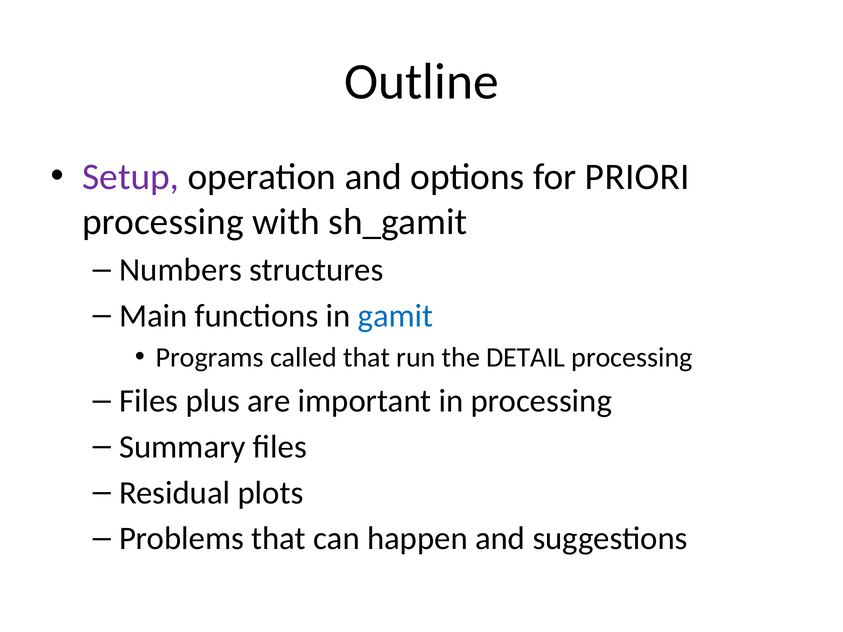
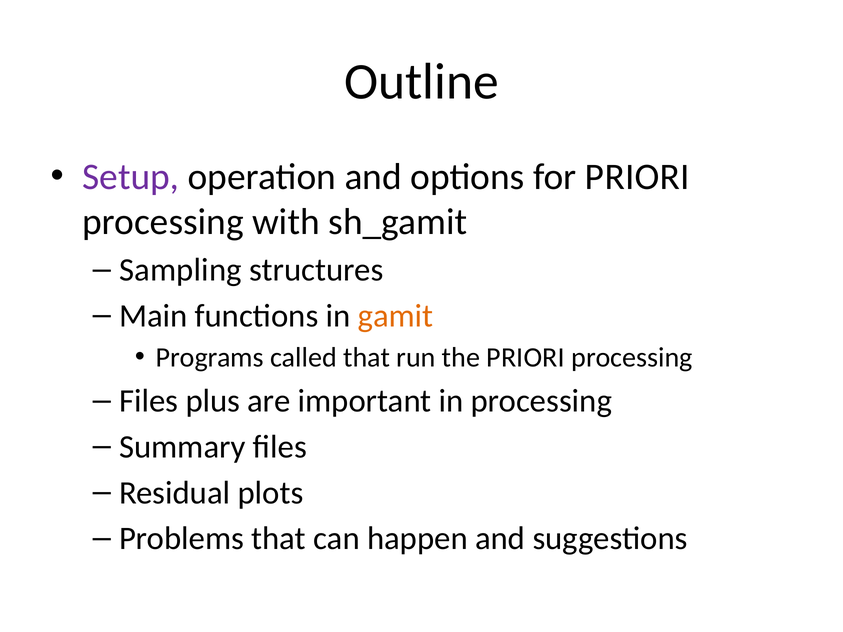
Numbers: Numbers -> Sampling (180, 270)
gamit colour: blue -> orange (395, 316)
the DETAIL: DETAIL -> PRIORI (526, 358)
